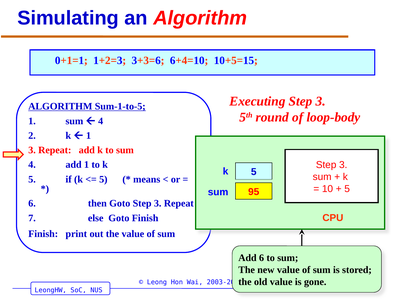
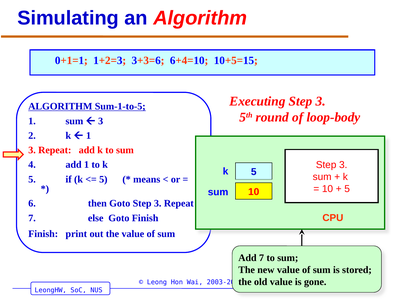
4: 4 -> 3 (101, 121)
sum 95: 95 -> 10 (254, 191)
Add 6: 6 -> 7 (262, 257)
